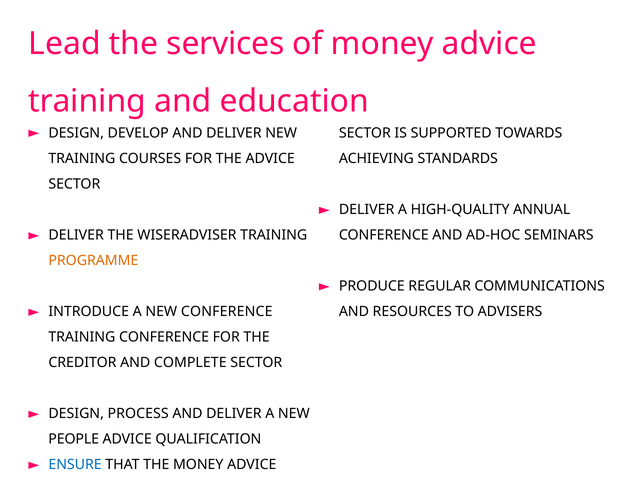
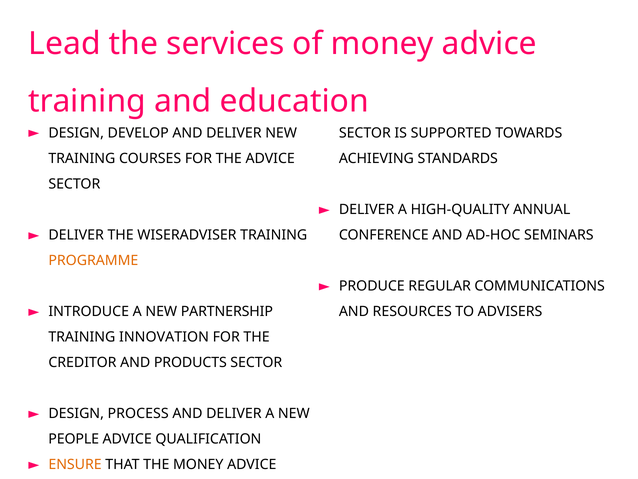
NEW CONFERENCE: CONFERENCE -> PARTNERSHIP (227, 311)
TRAINING CONFERENCE: CONFERENCE -> INNOVATION (164, 337)
COMPLETE: COMPLETE -> PRODUCTS (190, 362)
ENSURE colour: blue -> orange (75, 464)
